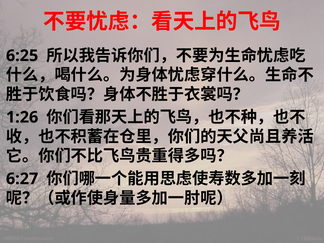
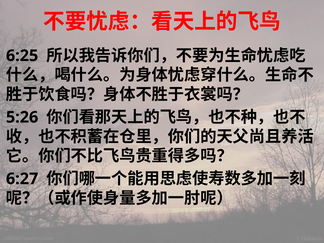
1:26: 1:26 -> 5:26 (22, 117)
